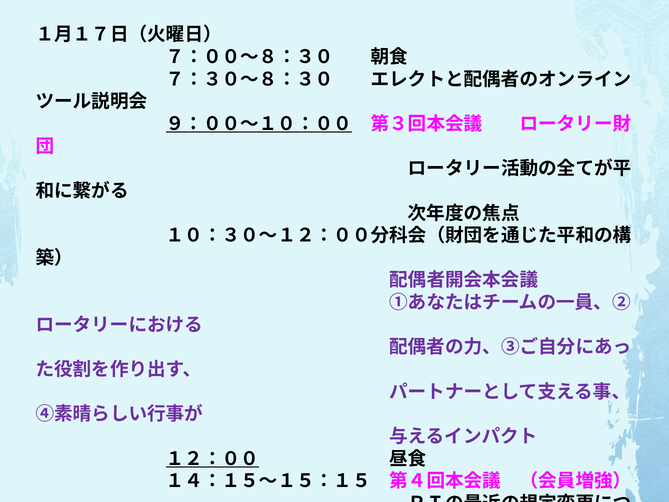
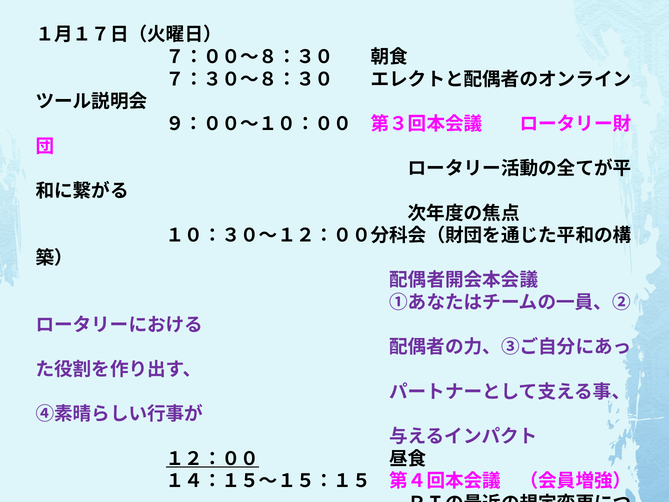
９：００～１０：００ underline: present -> none (259, 124)
